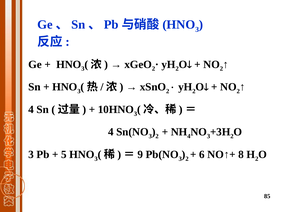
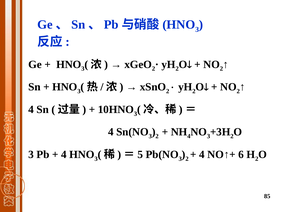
5: 5 -> 4 (64, 155)
9: 9 -> 5 (140, 155)
6: 6 -> 4 (202, 155)
8: 8 -> 6 (241, 155)
